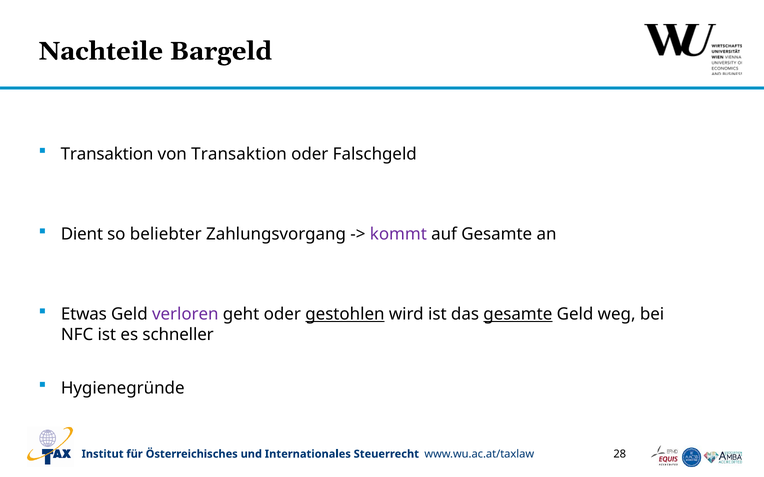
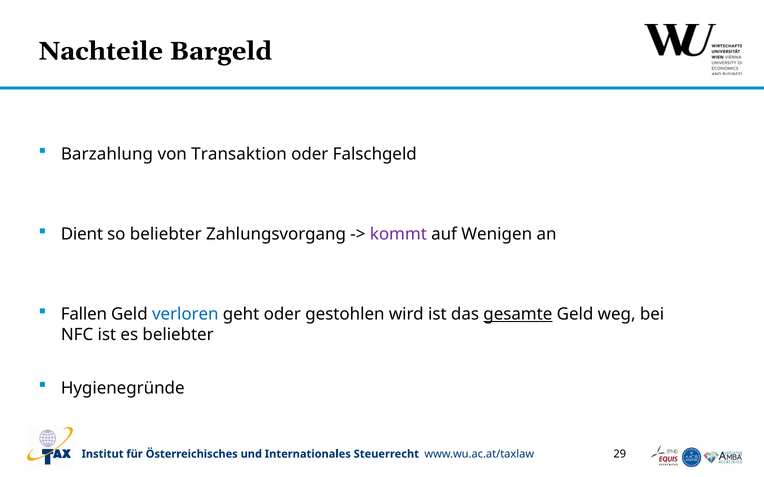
Transaktion: Transaktion -> Barzahlung (107, 154)
auf Gesamte: Gesamte -> Wenigen (497, 234)
Etwas: Etwas -> Fallen (84, 315)
verloren colour: purple -> blue (185, 315)
gestohlen underline: present -> none (345, 315)
es schneller: schneller -> beliebter (178, 335)
28: 28 -> 29 (620, 455)
